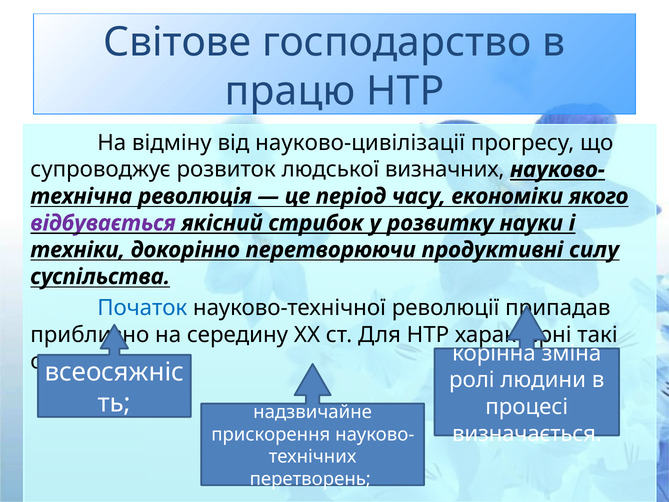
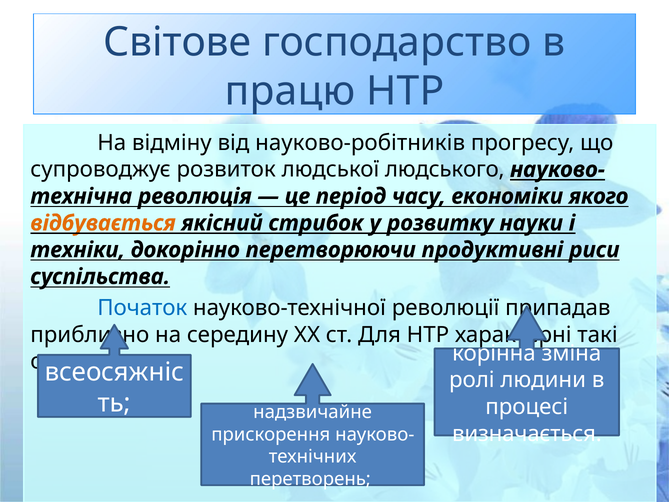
науково-цивілізації: науково-цивілізації -> науково-робітників (360, 143)
визначних: визначних -> людського (445, 169)
відбувається colour: purple -> orange (103, 223)
продуктивні силу: силу -> риси (594, 250)
